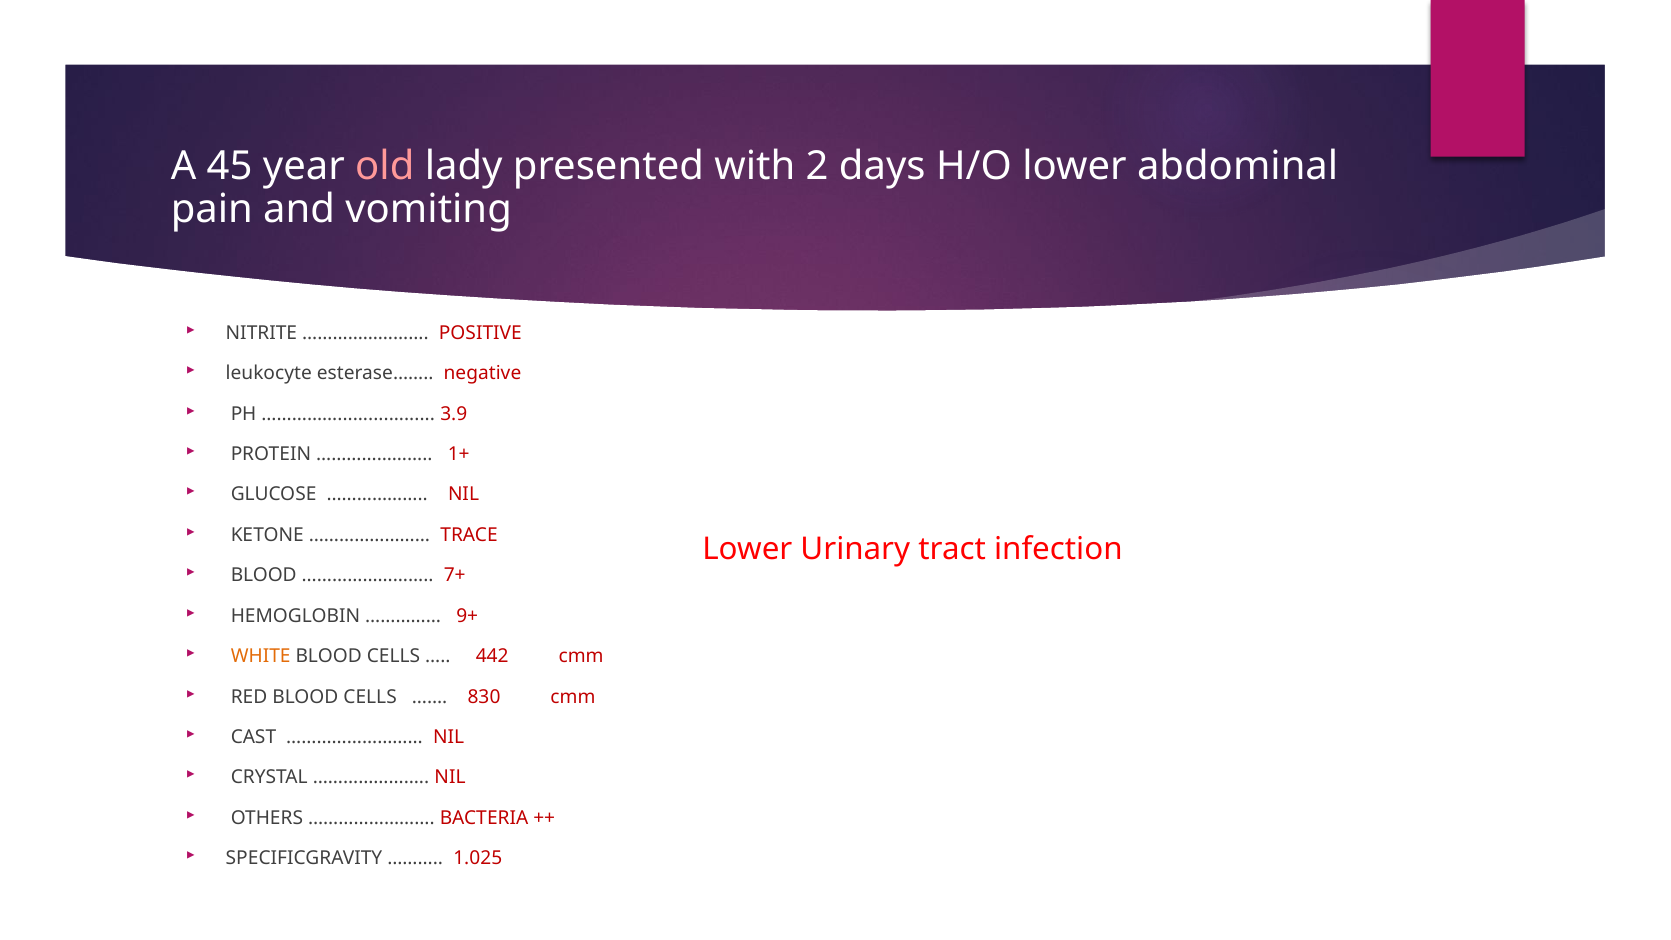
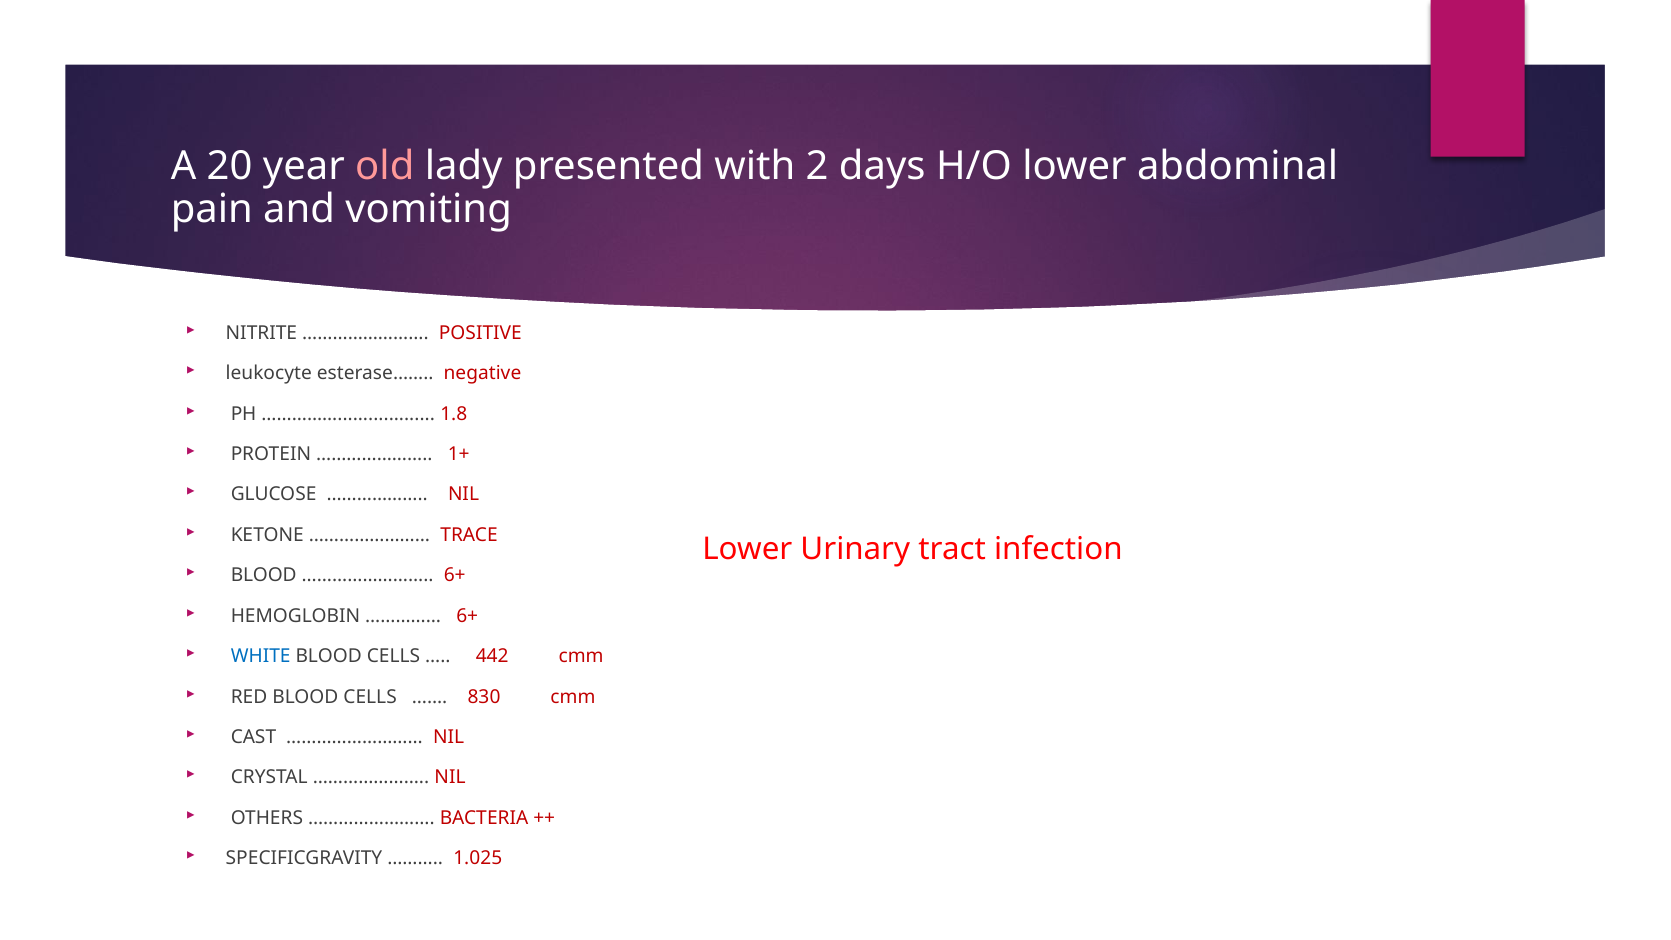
45: 45 -> 20 (230, 166)
3.9: 3.9 -> 1.8 (454, 414)
7+: 7+ -> 6+ (455, 575)
9+: 9+ -> 6+ (467, 616)
WHITE colour: orange -> blue (261, 656)
